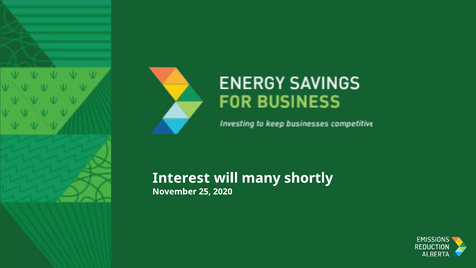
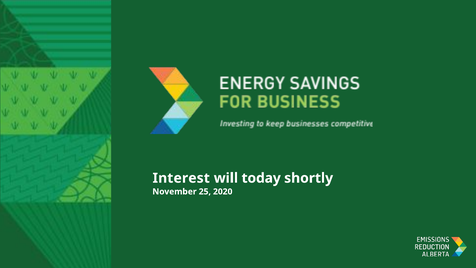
many: many -> today (261, 178)
